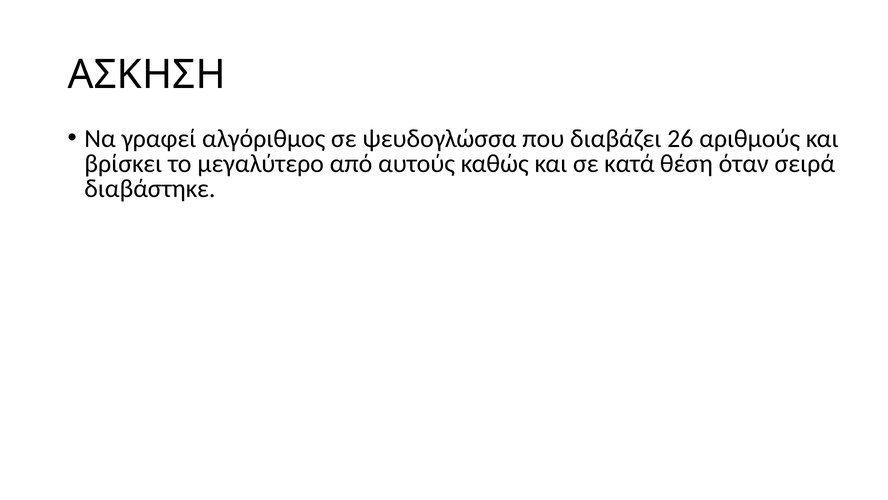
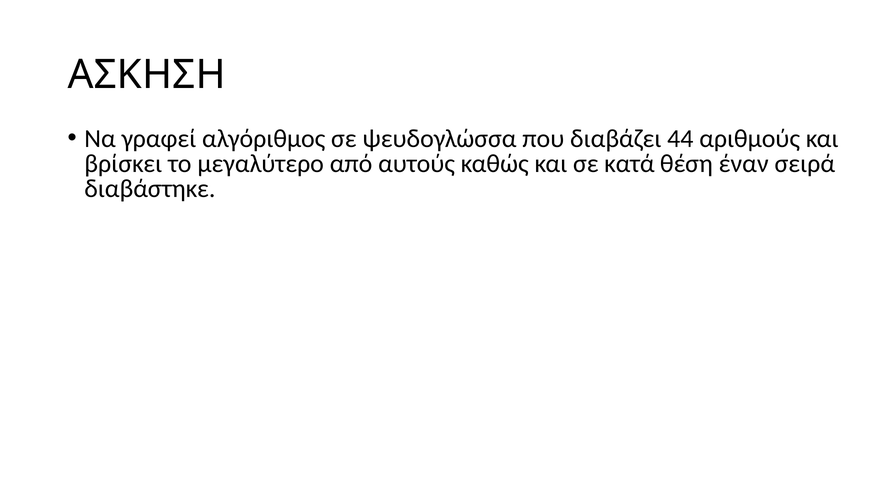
26: 26 -> 44 (680, 139)
όταν: όταν -> έναν (744, 163)
